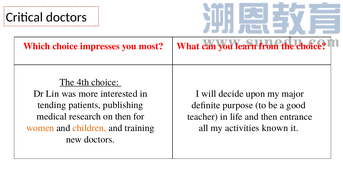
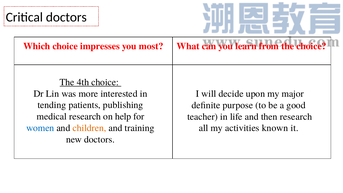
on then: then -> help (123, 116)
then entrance: entrance -> research (296, 117)
women colour: orange -> blue (40, 128)
